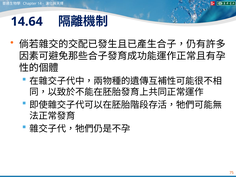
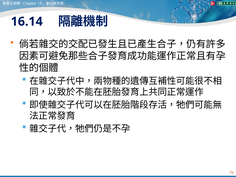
14.64: 14.64 -> 16.14 (27, 22)
